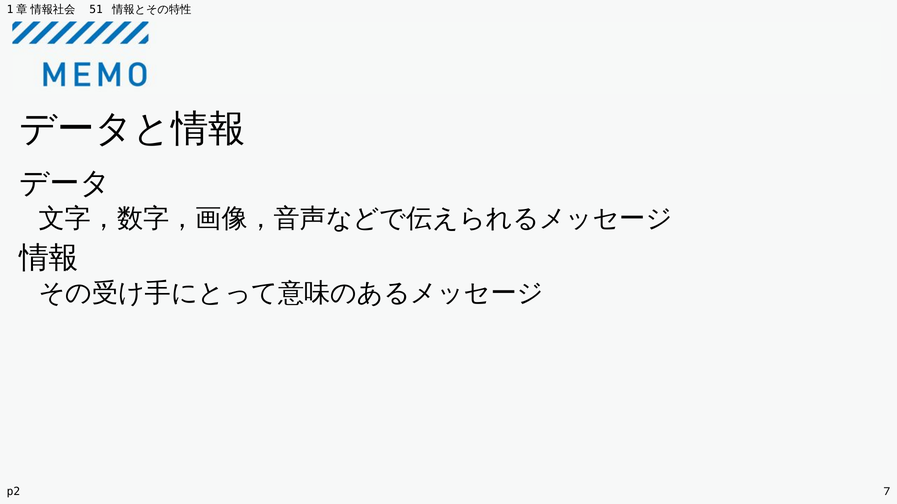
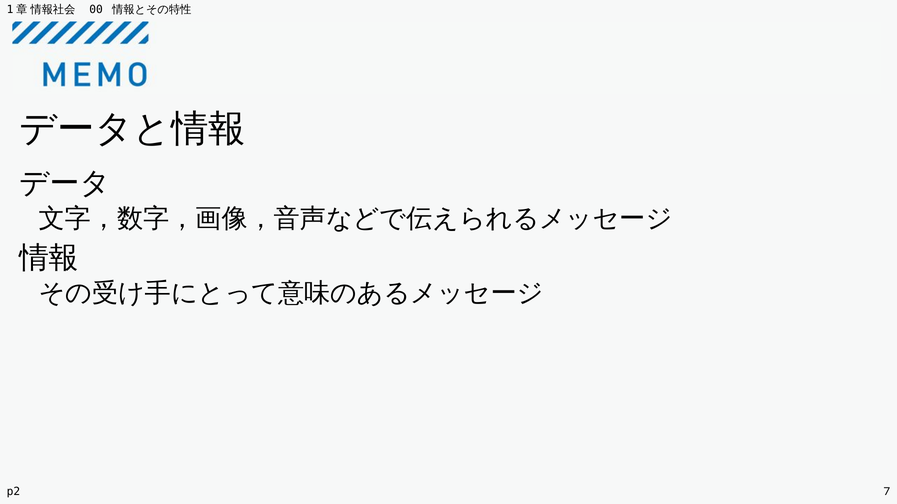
51: 51 -> 00 (96, 9)
